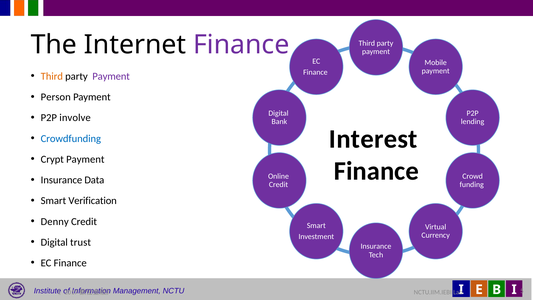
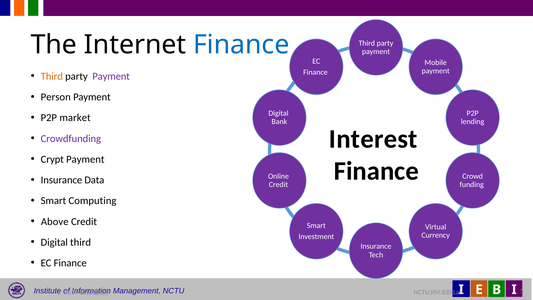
Finance colour: purple -> blue (241, 45)
involve: involve -> market (75, 118)
Crowdfunding colour: blue -> purple (71, 138)
Verification: Verification -> Computing (93, 201)
Denny: Denny -> Above (55, 221)
Digital trust: trust -> third (81, 242)
